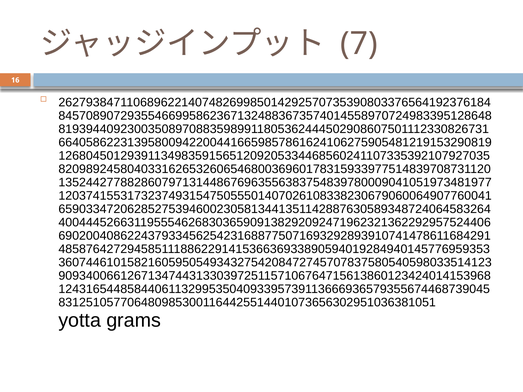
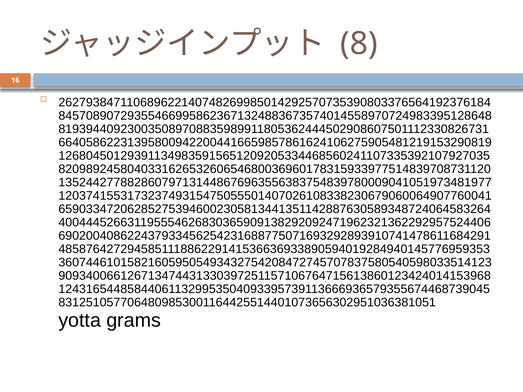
7: 7 -> 8 (359, 44)
